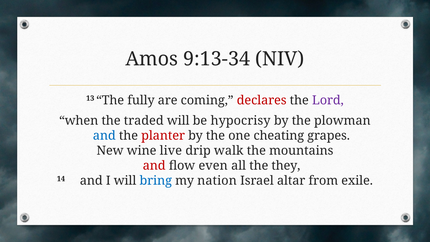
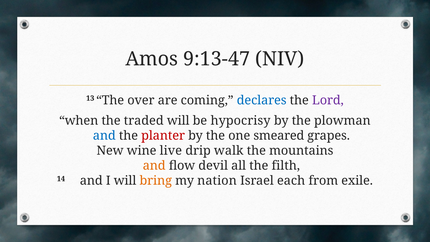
9:13-34: 9:13-34 -> 9:13-47 (217, 59)
fully: fully -> over (141, 100)
declares colour: red -> blue (262, 100)
cheating: cheating -> smeared (279, 136)
and colour: red -> orange (154, 166)
even: even -> devil (213, 166)
they: they -> filth (286, 166)
bring colour: blue -> orange (156, 181)
altar: altar -> each (291, 181)
